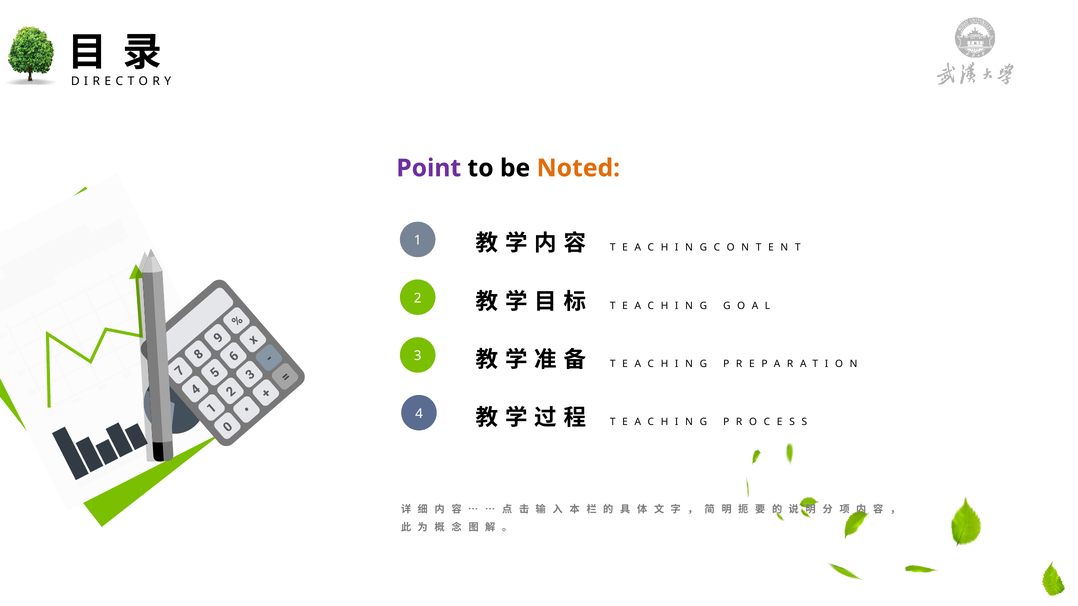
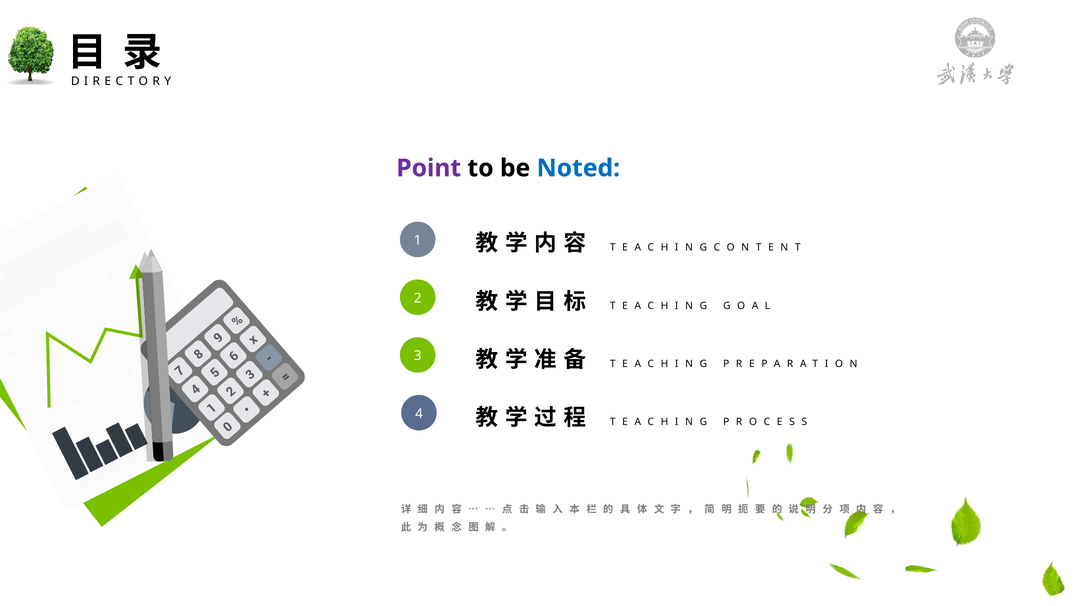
Noted colour: orange -> blue (578, 168)
